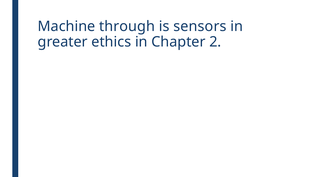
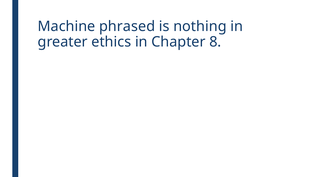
through: through -> phrased (127, 26)
sensors: sensors -> nothing (200, 26)
2: 2 -> 8 (215, 42)
